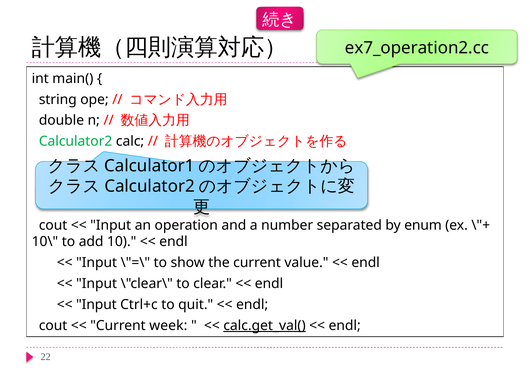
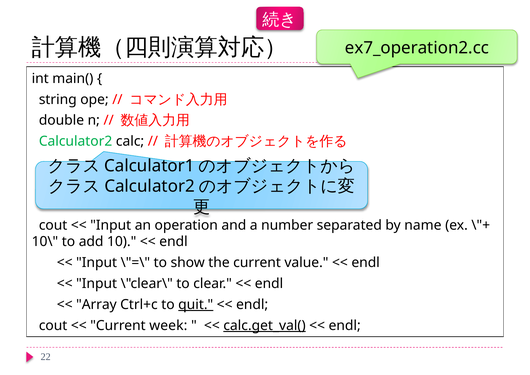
enum: enum -> name (423, 225)
Input: Input -> Array (96, 304)
quit underline: none -> present (196, 304)
